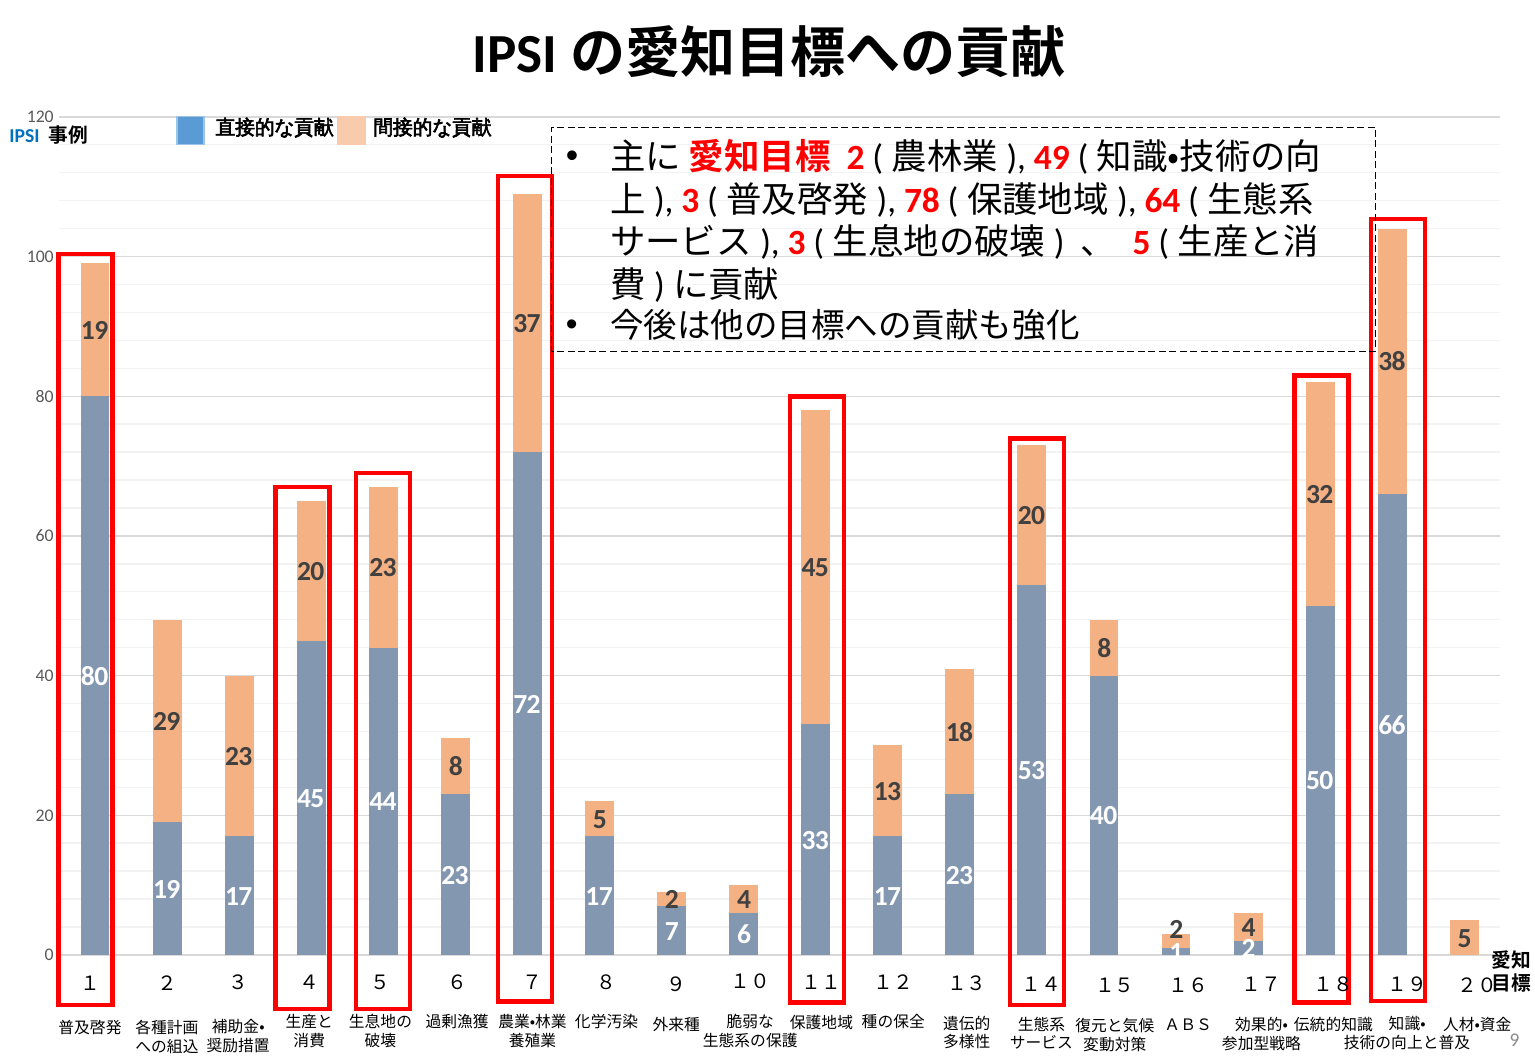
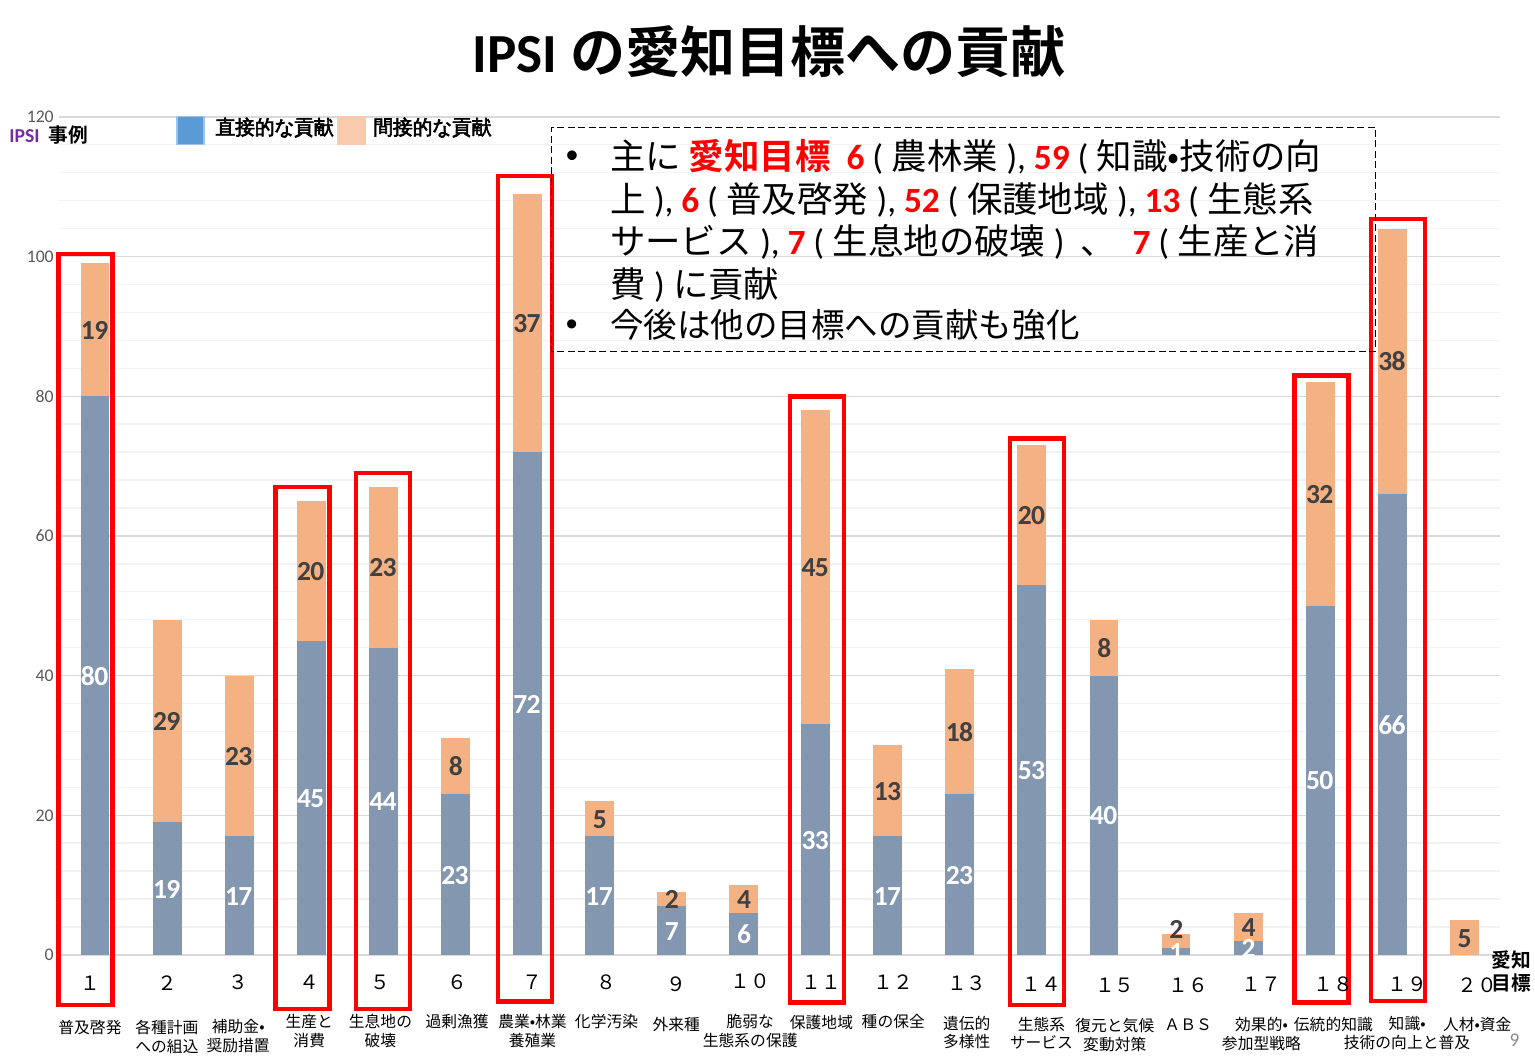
IPSI colour: blue -> purple (24, 136)
2: 2 -> 6 (856, 158)
49: 49 -> 59 (1052, 158)
3: 3 -> 6 (690, 200)
78: 78 -> 52 (922, 200)
64: 64 -> 13 (1162, 200)
3: 3 -> 7 (797, 243)
5: 5 -> 7 (1142, 243)
